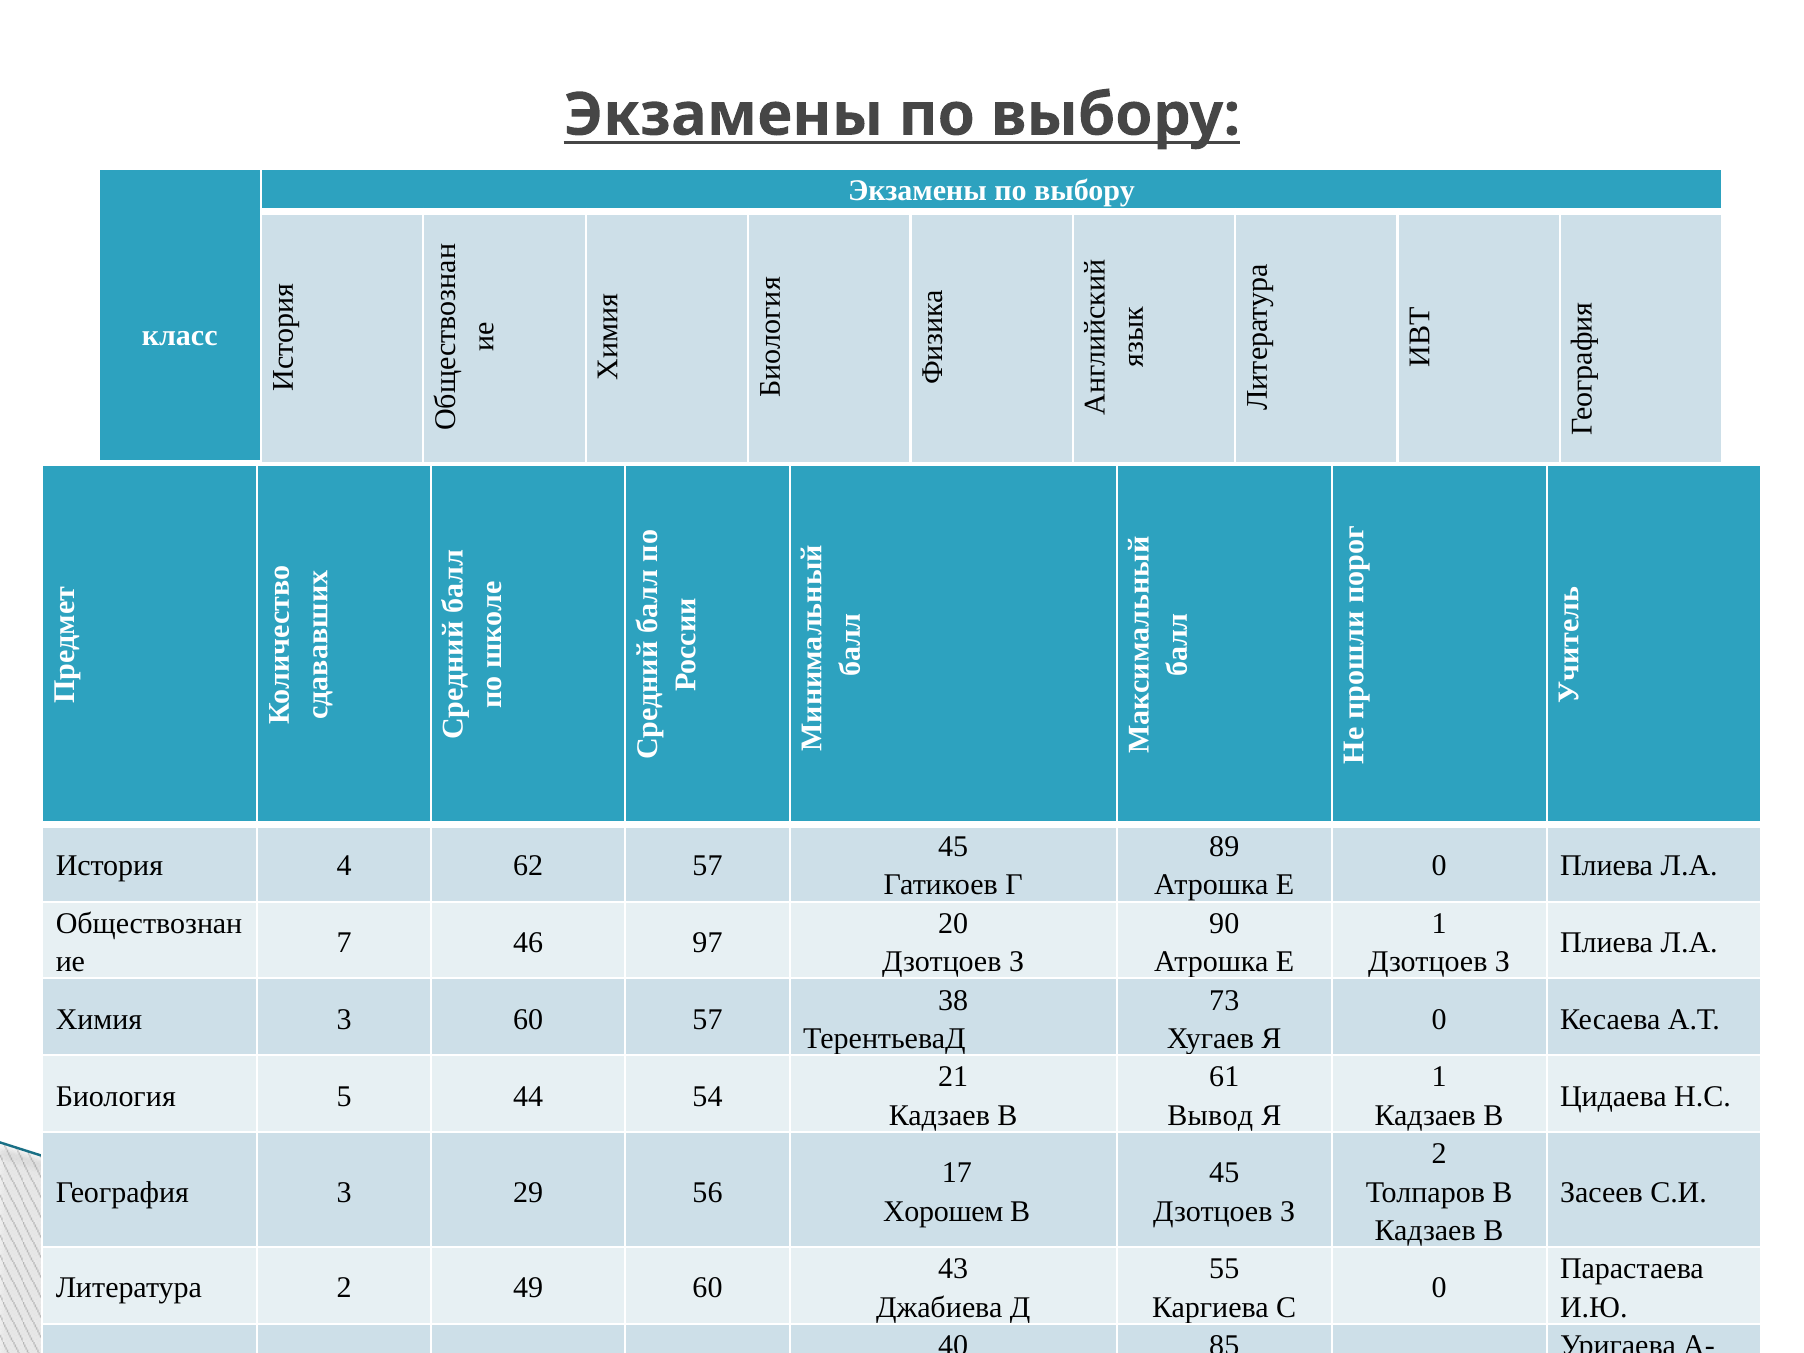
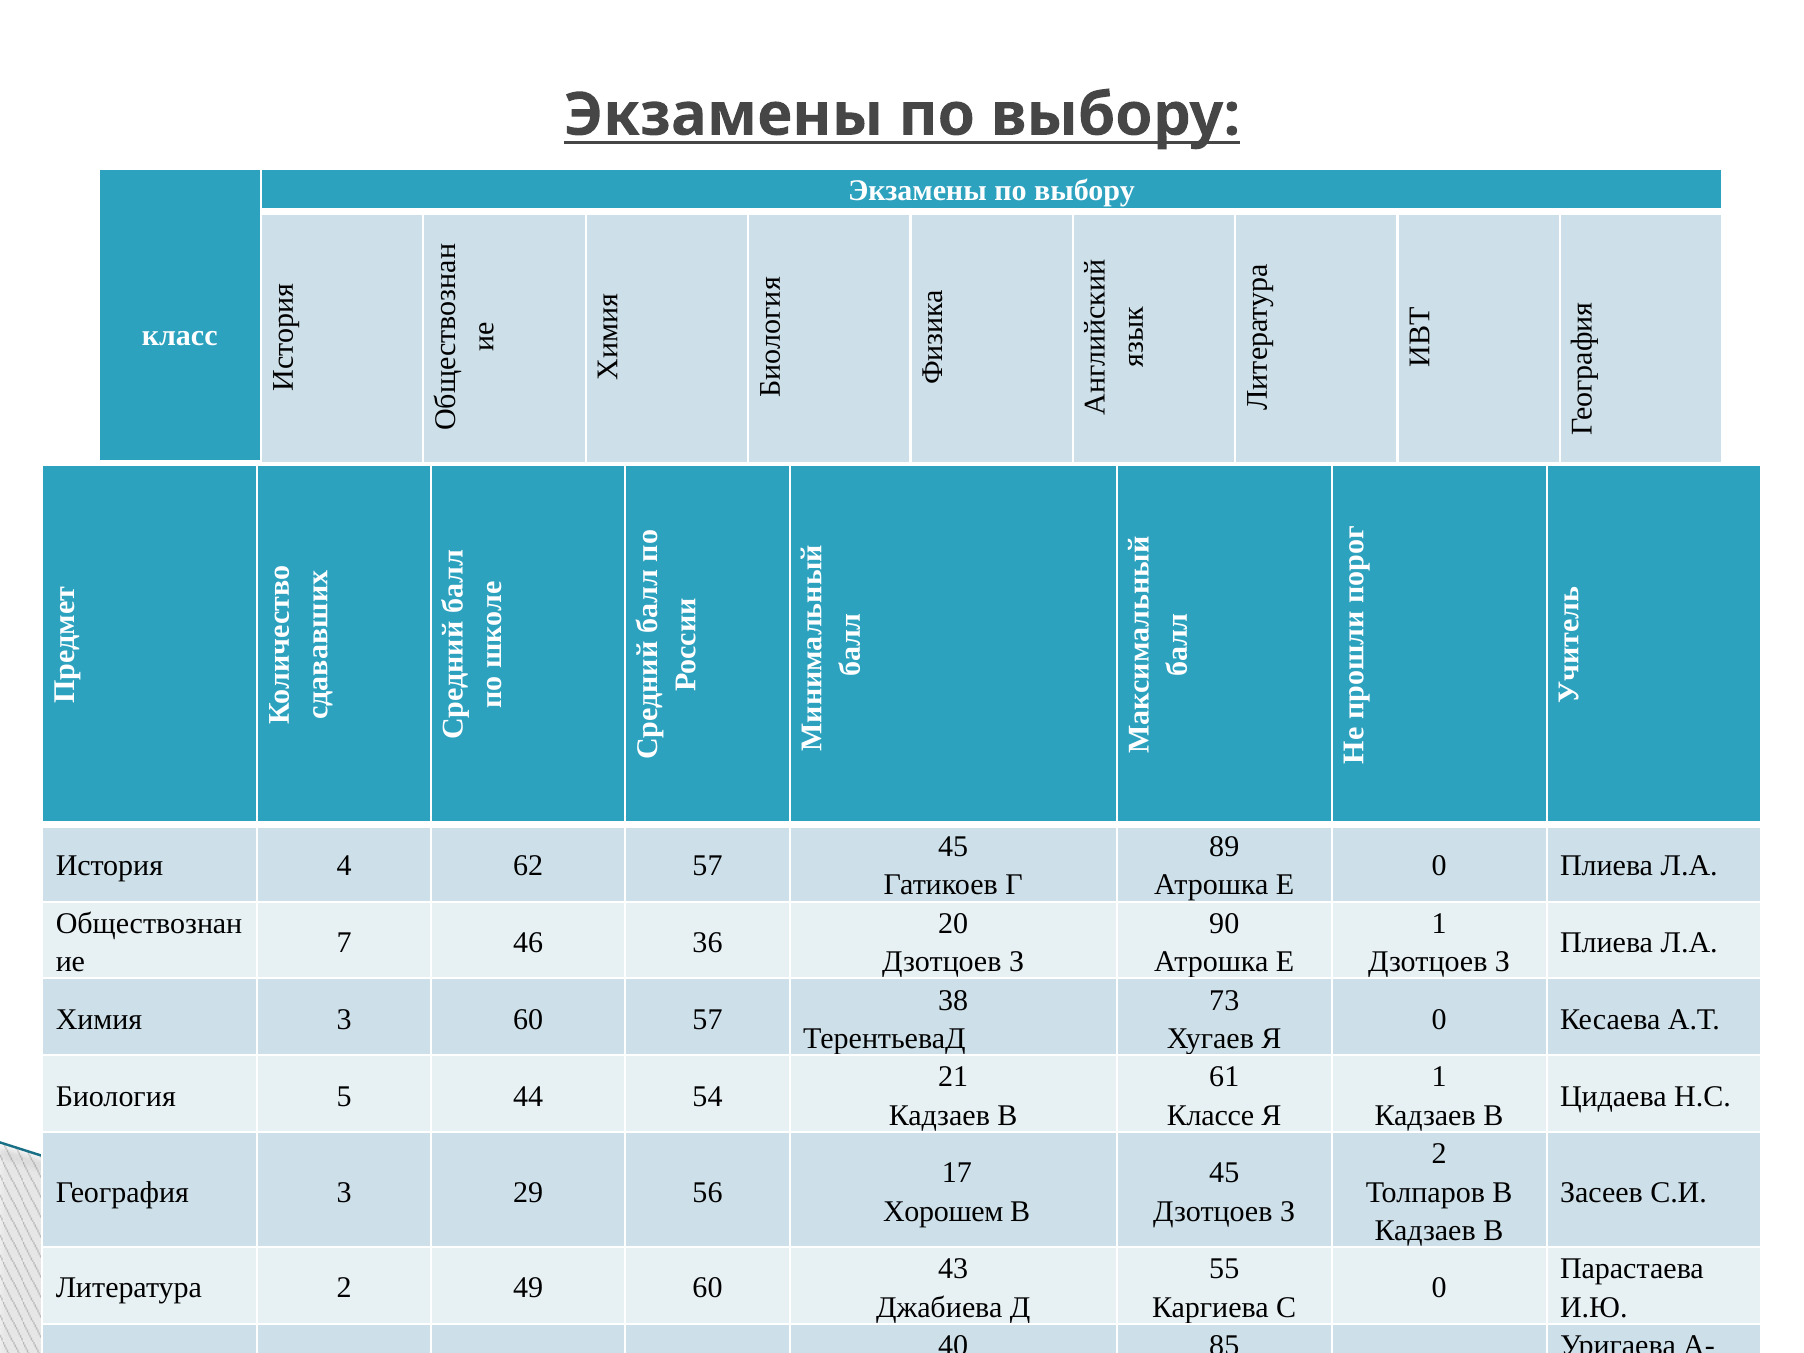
97: 97 -> 36 (708, 943)
Вывод: Вывод -> Классе (1211, 1115)
